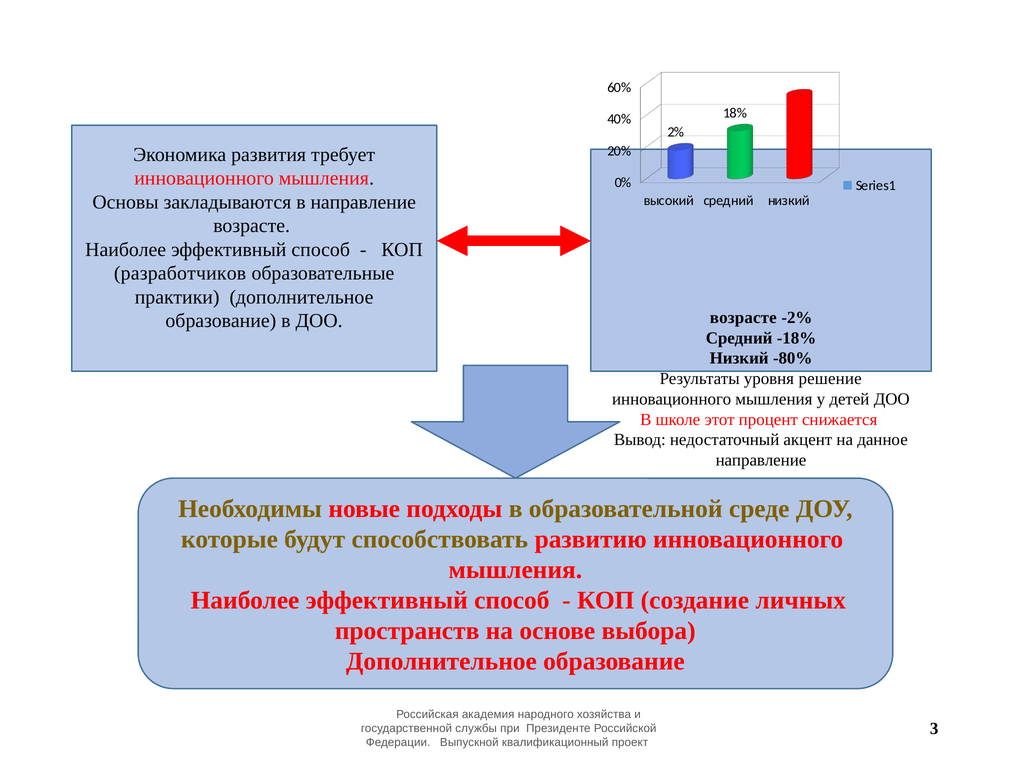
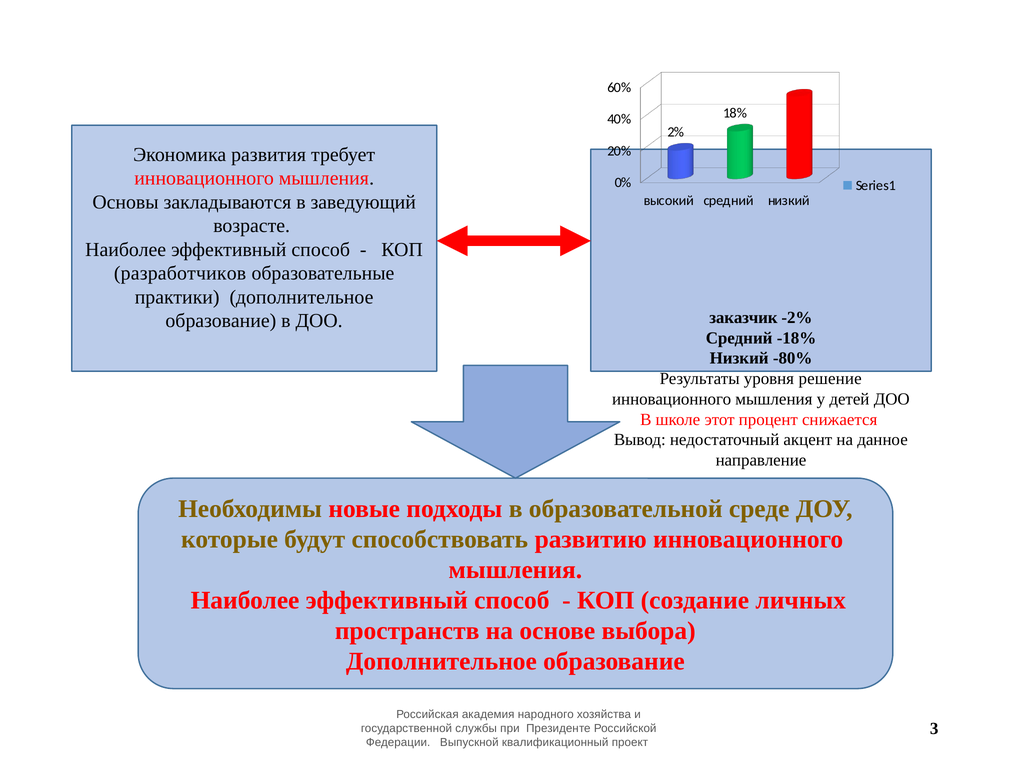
в направление: направление -> заведующий (363, 202)
возрасте: возрасте -> заказчик (743, 318)
